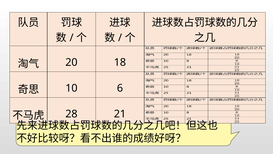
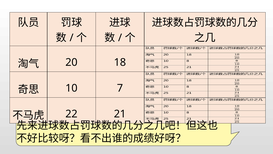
6: 6 -> 7 (120, 88)
28: 28 -> 22 (71, 114)
